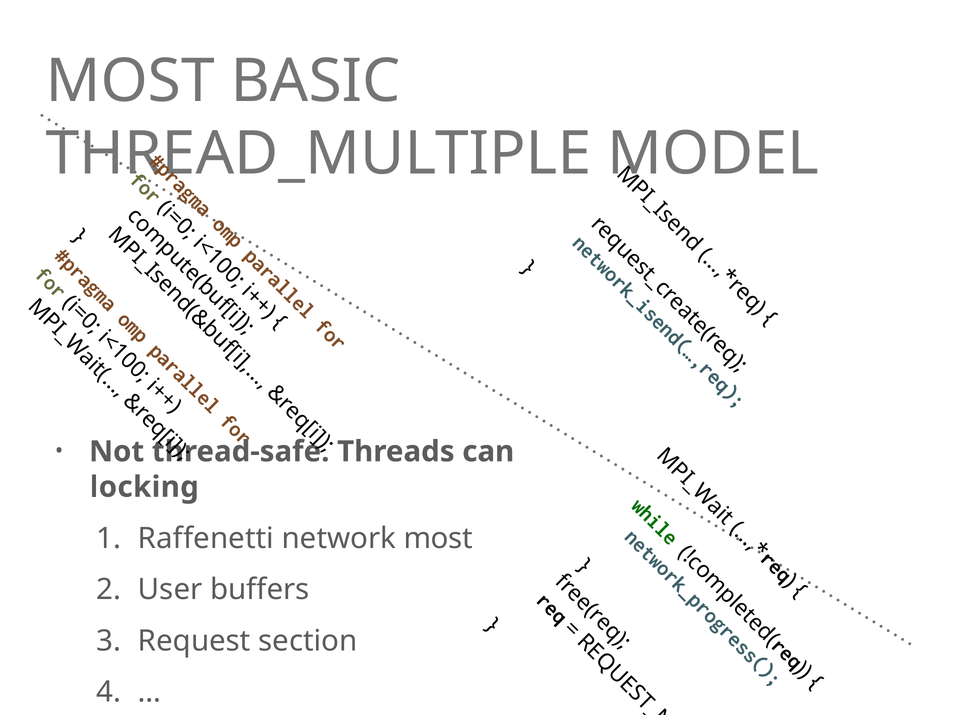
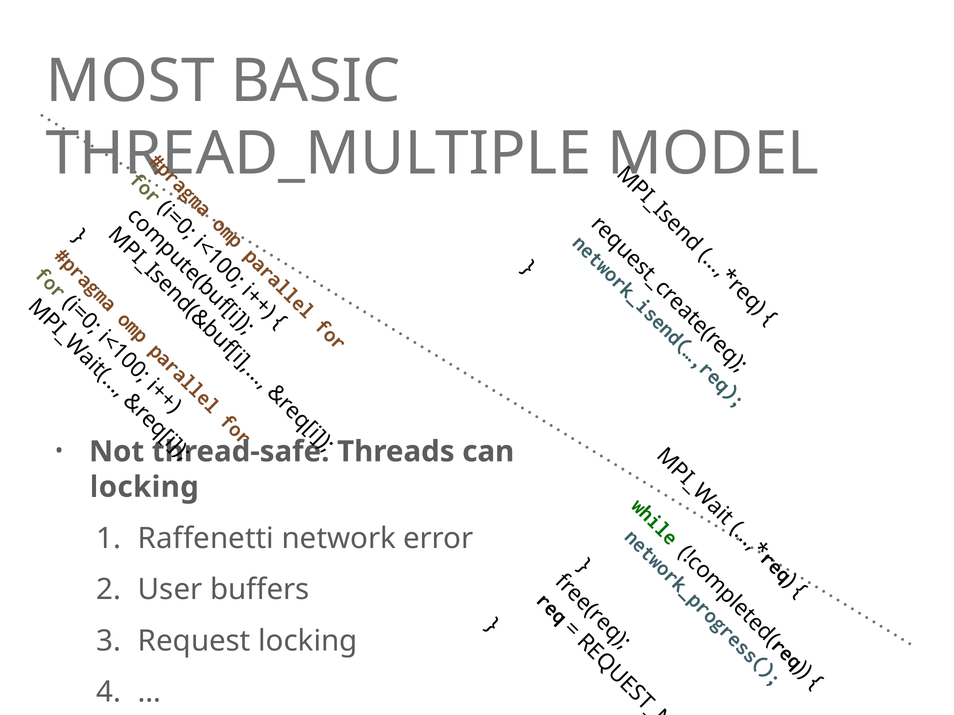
network most: most -> error (438, 539)
Request section: section -> locking (308, 641)
